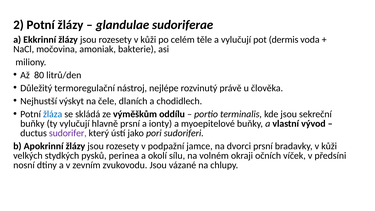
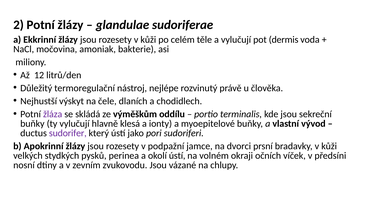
80: 80 -> 12 (39, 75)
žláza colour: blue -> purple (53, 114)
hlavně prsní: prsní -> klesá (130, 124)
okolí sílu: sílu -> ústí (177, 155)
